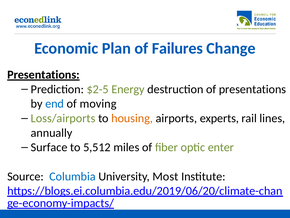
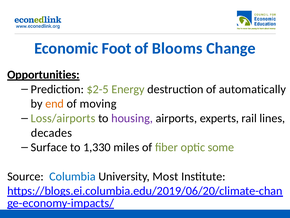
Plan: Plan -> Foot (116, 48)
Failures: Failures -> Blooms (177, 48)
Presentations: Presentations -> Opportunities (43, 75)
of presentations: presentations -> automatically (252, 89)
end colour: blue -> orange (55, 104)
housing colour: orange -> purple (132, 118)
annually: annually -> decades (51, 133)
5,512: 5,512 -> 1,330 (97, 147)
enter: enter -> some (221, 147)
